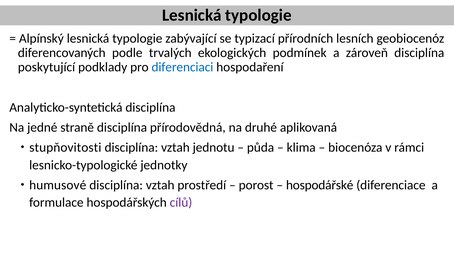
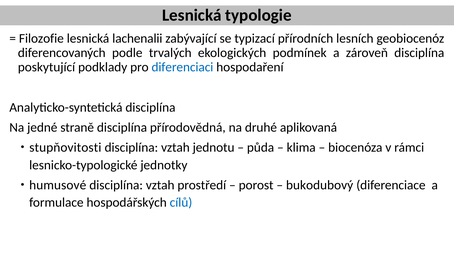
Alpínský: Alpínský -> Filozofie (41, 38)
typologie: typologie -> lachenalii (137, 38)
hospodářské: hospodářské -> bukodubový (320, 185)
cílů colour: purple -> blue (181, 203)
